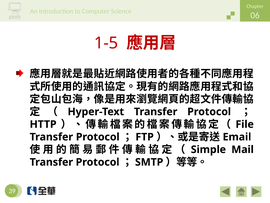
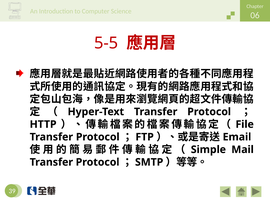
1-5: 1-5 -> 5-5 (106, 43)
